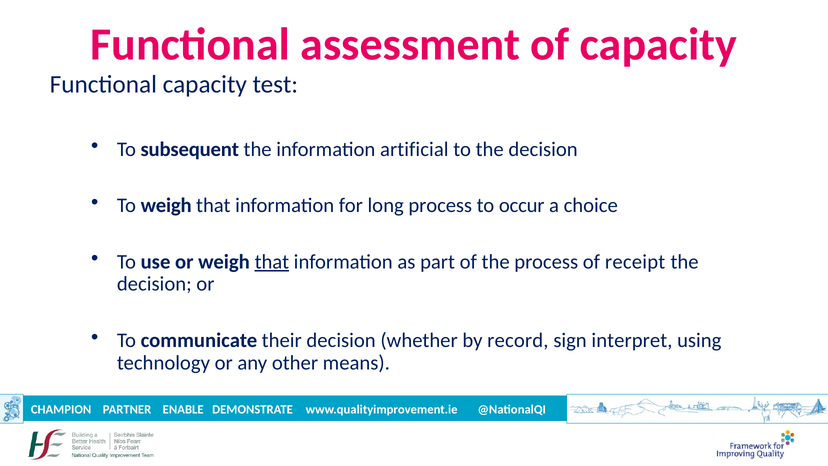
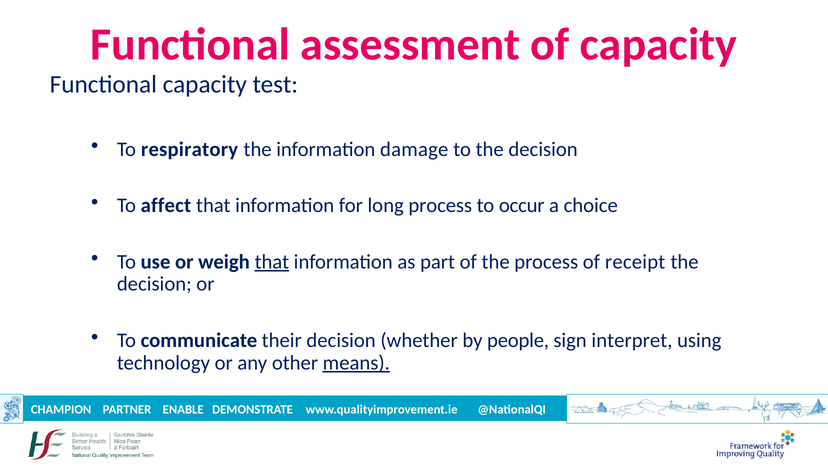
subsequent: subsequent -> respiratory (190, 149)
artificial: artificial -> damage (414, 149)
To weigh: weigh -> affect (166, 205)
record: record -> people (518, 340)
means underline: none -> present (356, 363)
